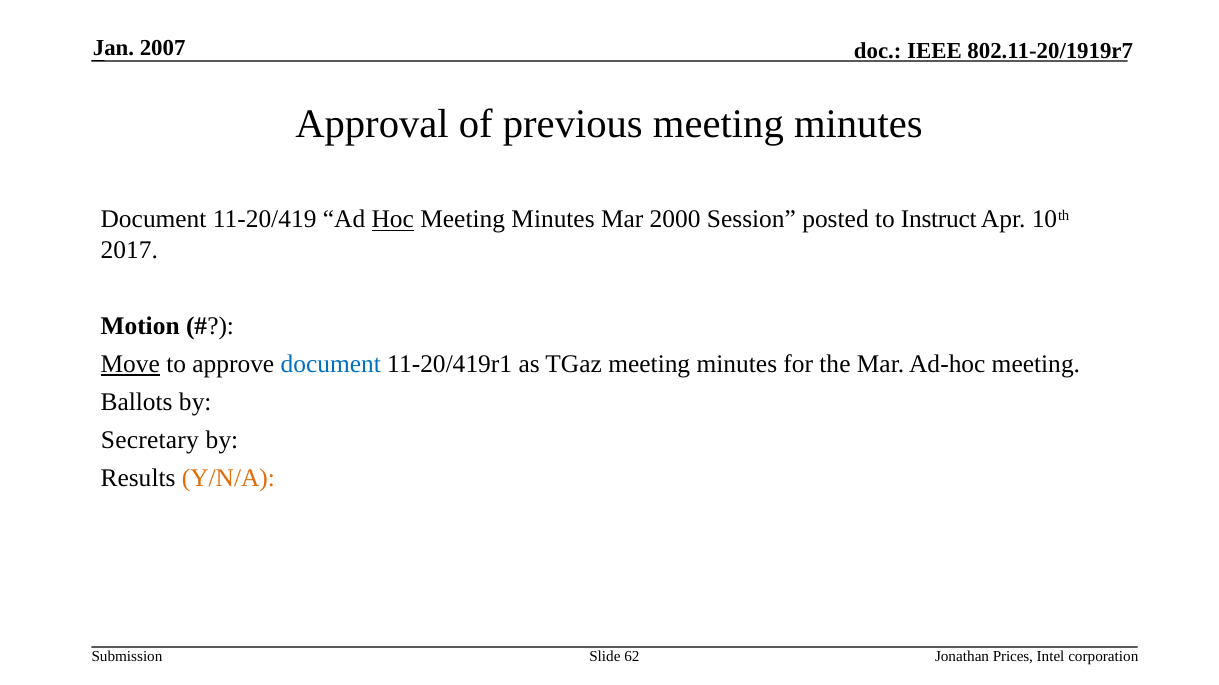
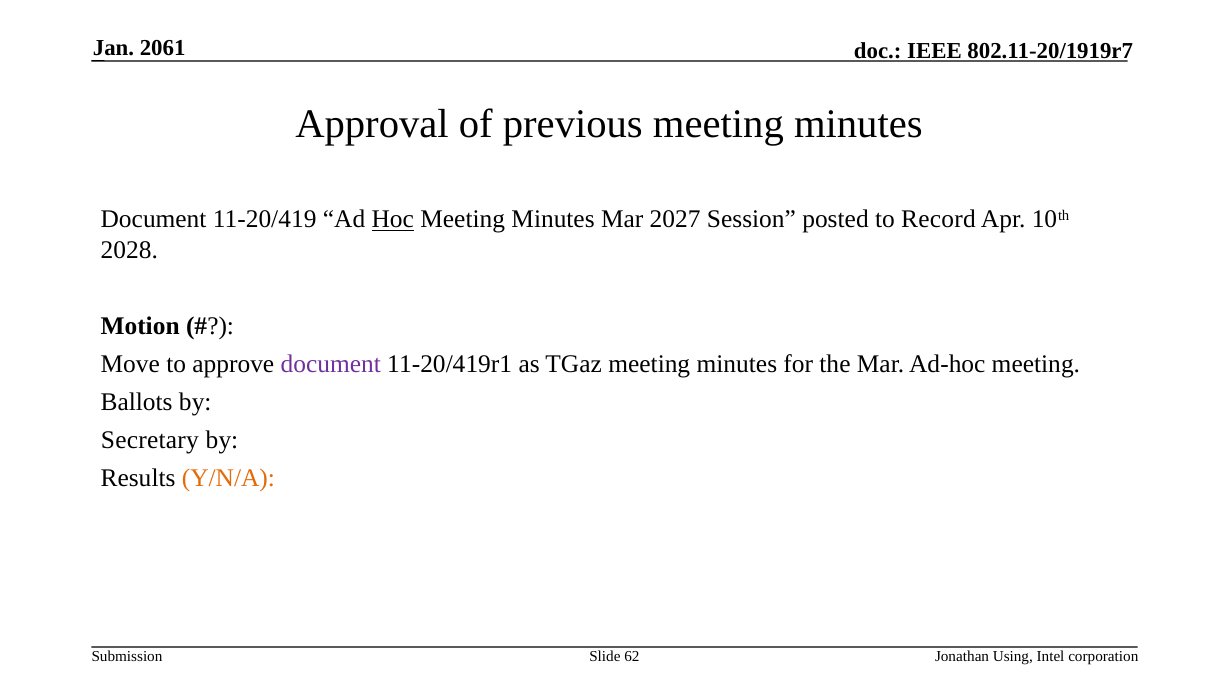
2007: 2007 -> 2061 (163, 48)
2000: 2000 -> 2027 (675, 220)
Instruct: Instruct -> Record (939, 220)
2017: 2017 -> 2028 (129, 250)
Move underline: present -> none (130, 365)
document colour: blue -> purple (331, 365)
Prices: Prices -> Using (1013, 658)
